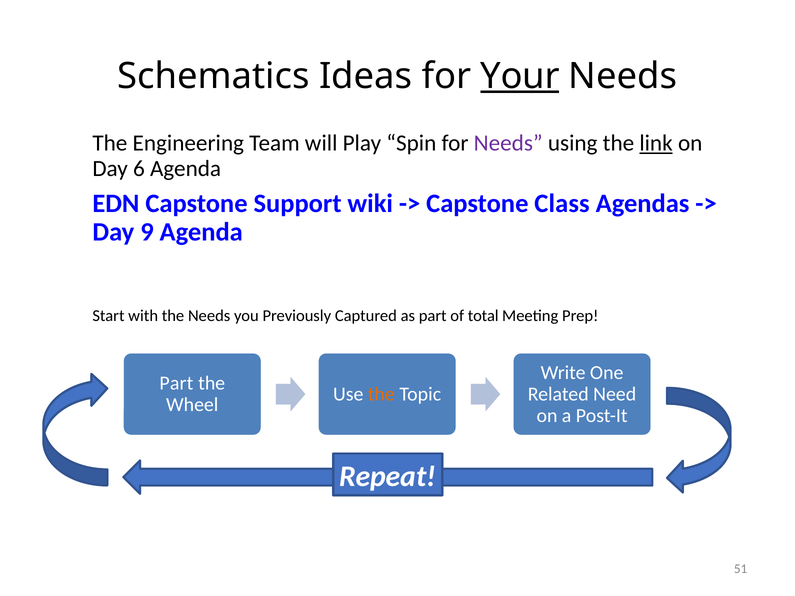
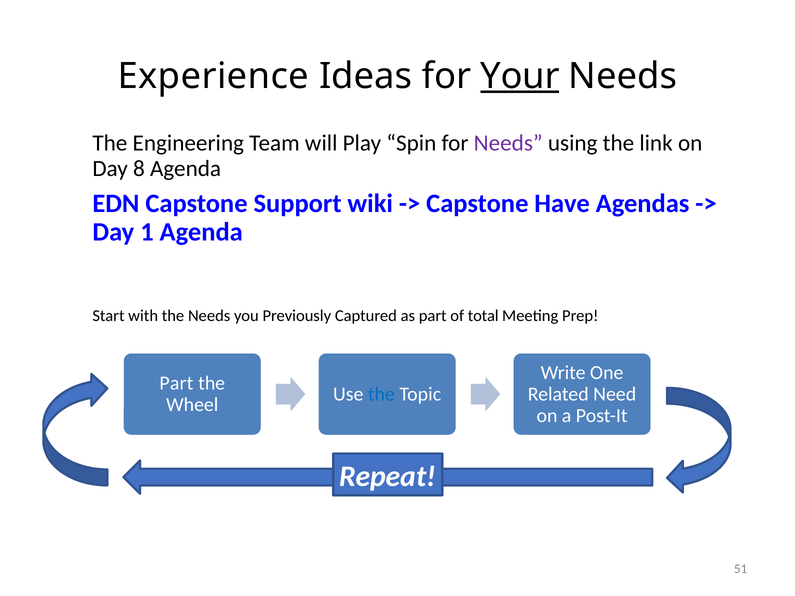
Schematics: Schematics -> Experience (213, 76)
link underline: present -> none (656, 143)
6: 6 -> 8 (139, 168)
Class: Class -> Have (562, 204)
9: 9 -> 1 (147, 232)
the colour: orange -> blue (381, 394)
